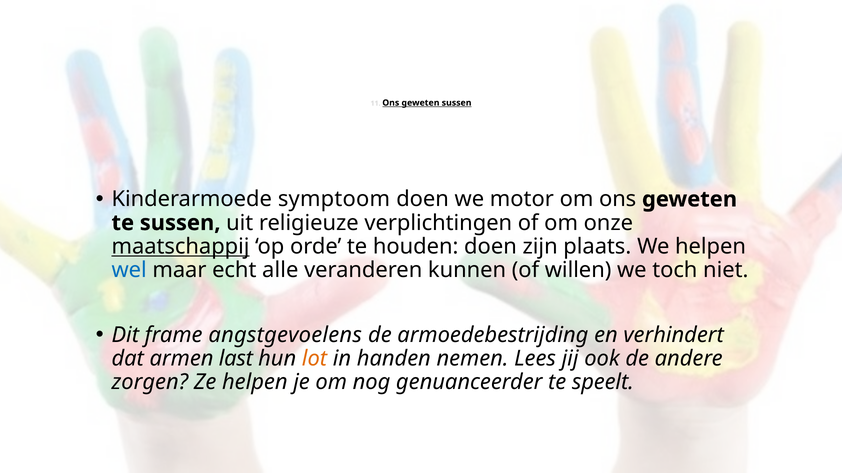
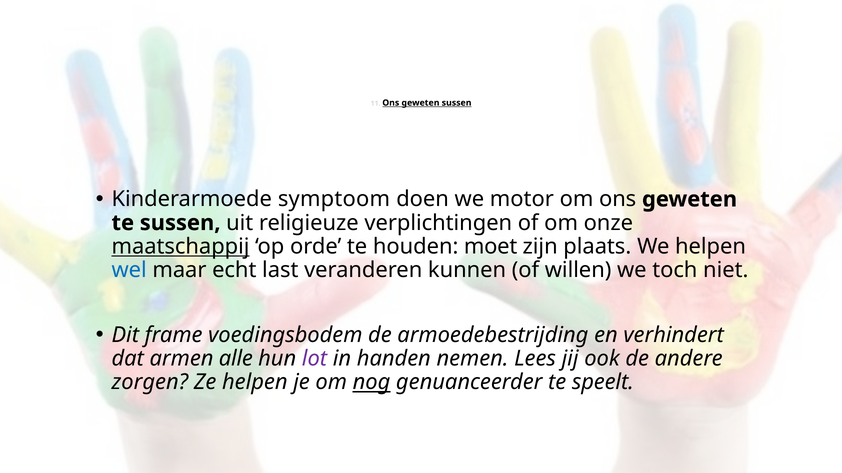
houden doen: doen -> moet (491, 247)
alle: alle -> last (280, 270)
angstgevoelens: angstgevoelens -> voedingsbodem (285, 335)
last: last -> alle (236, 359)
lot colour: orange -> purple (314, 359)
nog underline: none -> present (372, 383)
